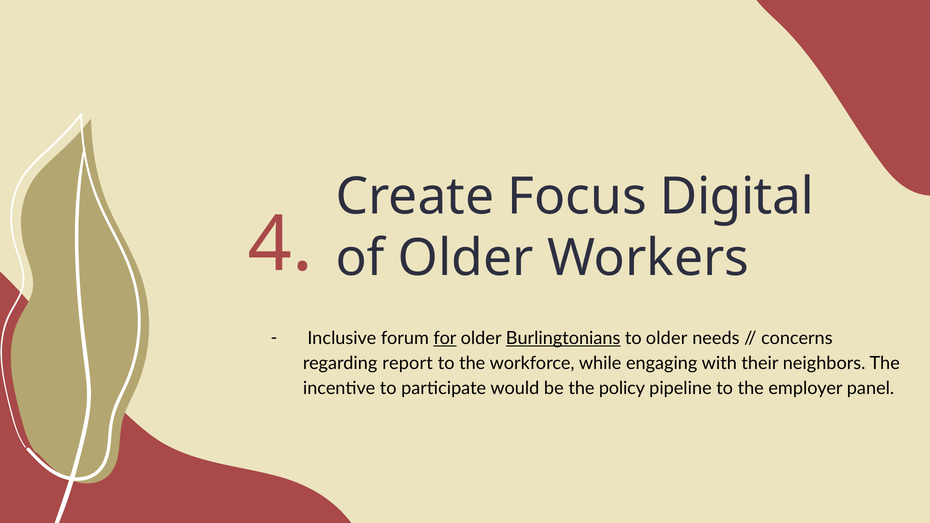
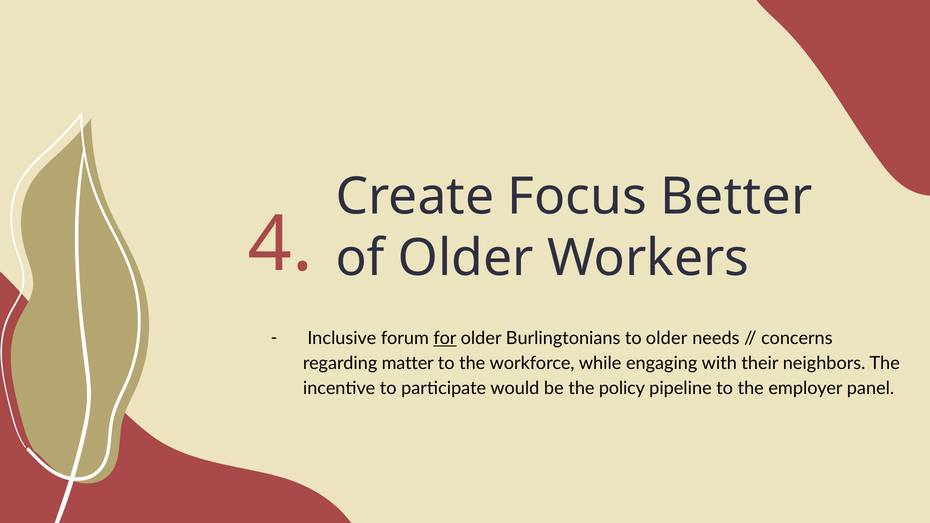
Digital: Digital -> Better (736, 197)
Burlingtonians underline: present -> none (563, 338)
report: report -> matter (408, 363)
